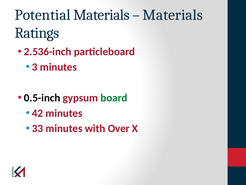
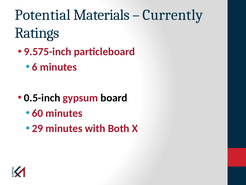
Materials: Materials -> Currently (173, 15)
2.536-inch: 2.536-inch -> 9.575-inch (48, 52)
3: 3 -> 6 (35, 67)
board colour: green -> black (114, 98)
42: 42 -> 60 (38, 113)
33: 33 -> 29 (38, 128)
Over: Over -> Both (119, 128)
